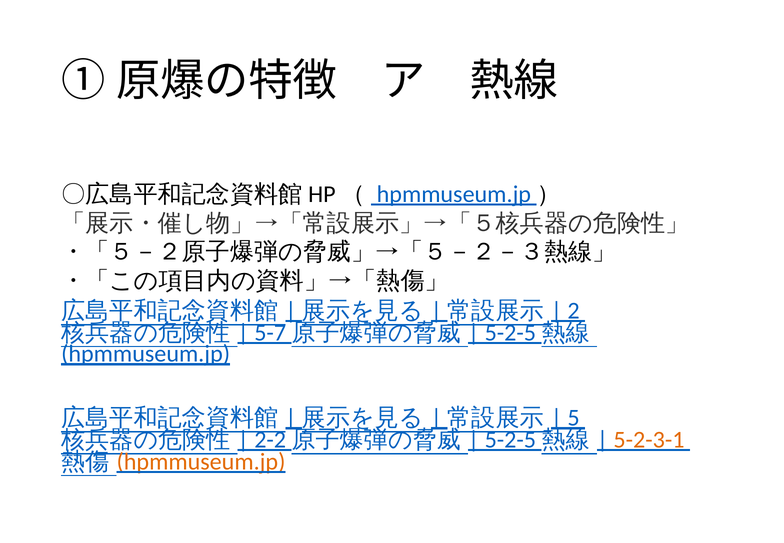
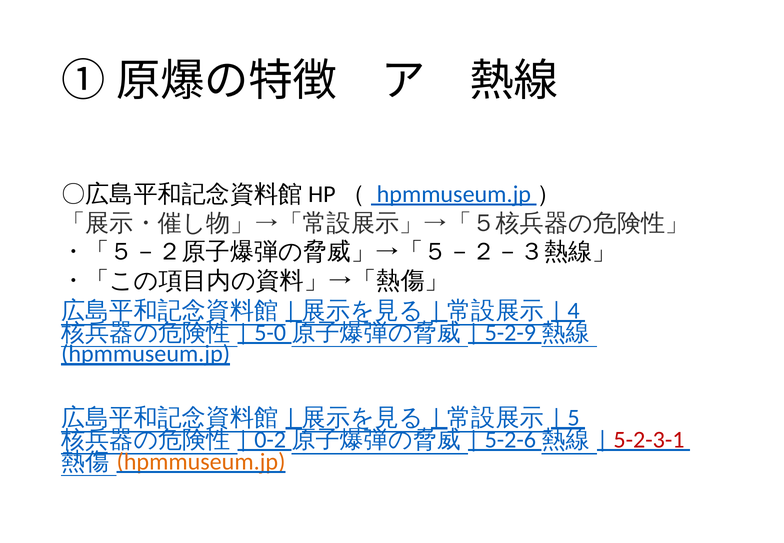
2: 2 -> 4 (574, 311)
5-7: 5-7 -> 5-0 (270, 332)
5-2-5: 5-2-5 -> 5-2-9 (510, 332)
2-2: 2-2 -> 0-2 (270, 439)
5-2-5: 5-2-5 -> 5-2-6 (510, 439)
5-2-3-1 colour: orange -> red (649, 439)
